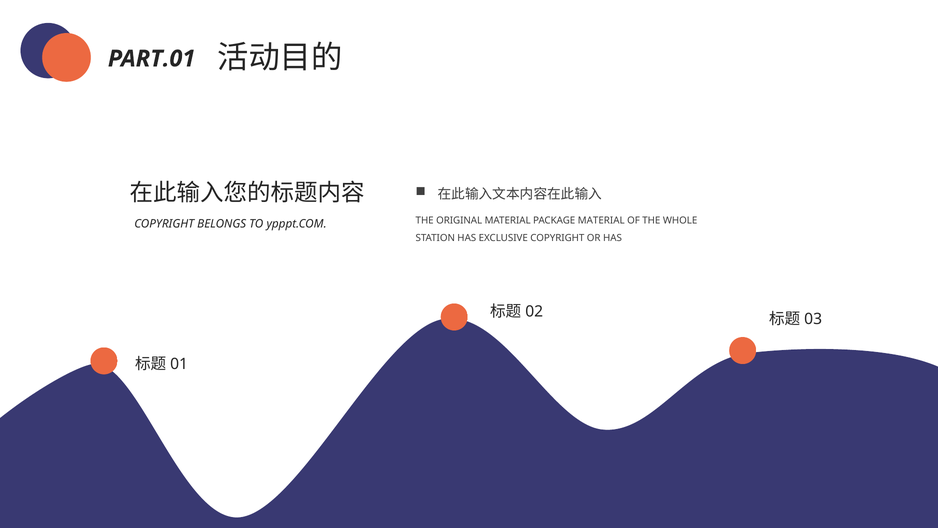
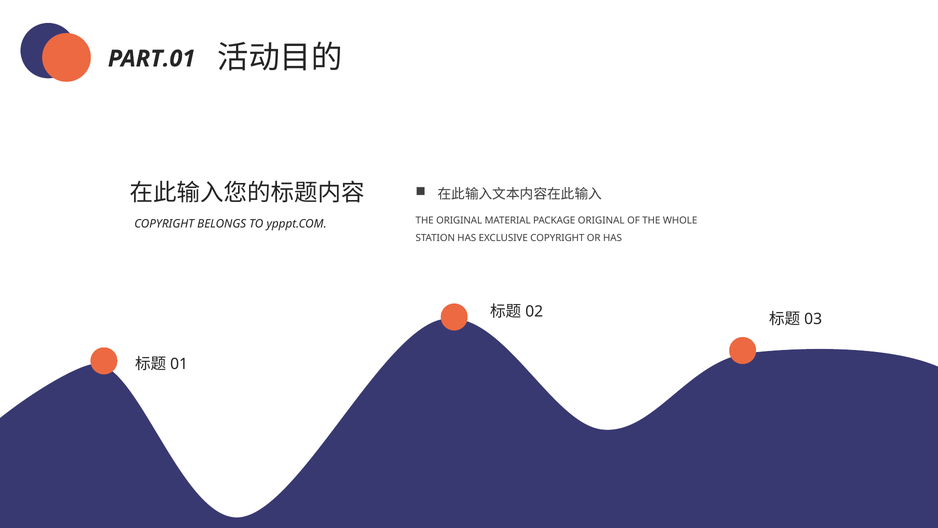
PACKAGE MATERIAL: MATERIAL -> ORIGINAL (601, 220)
